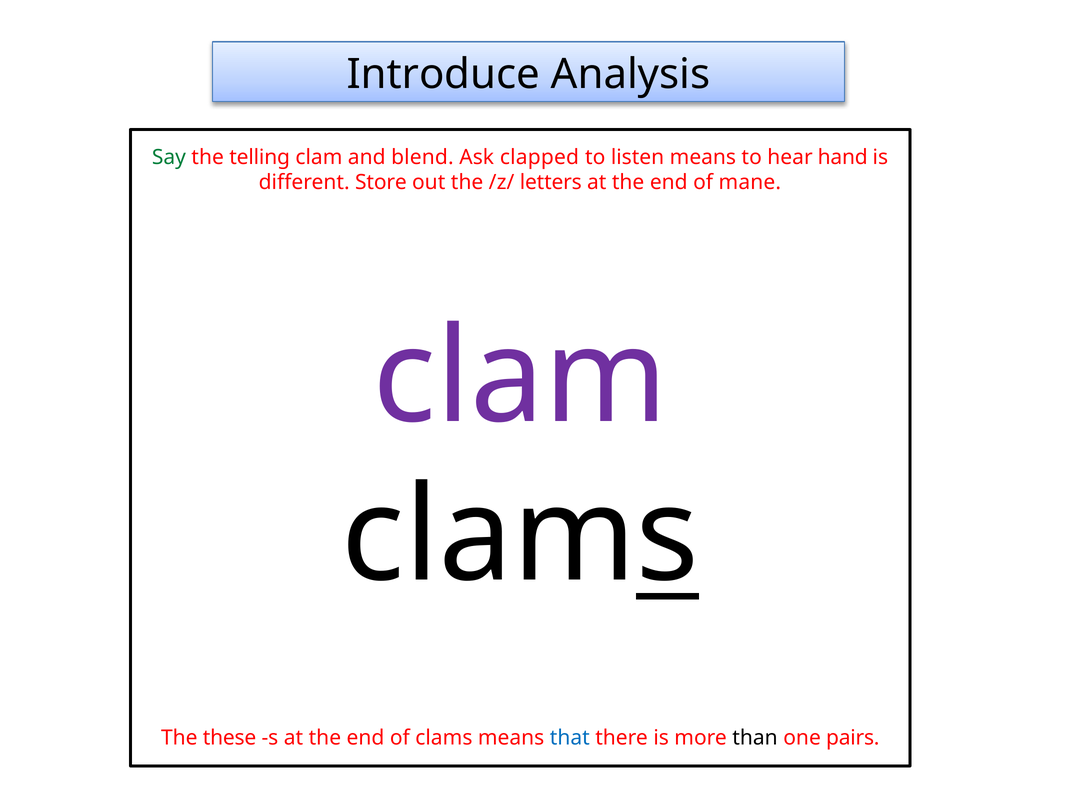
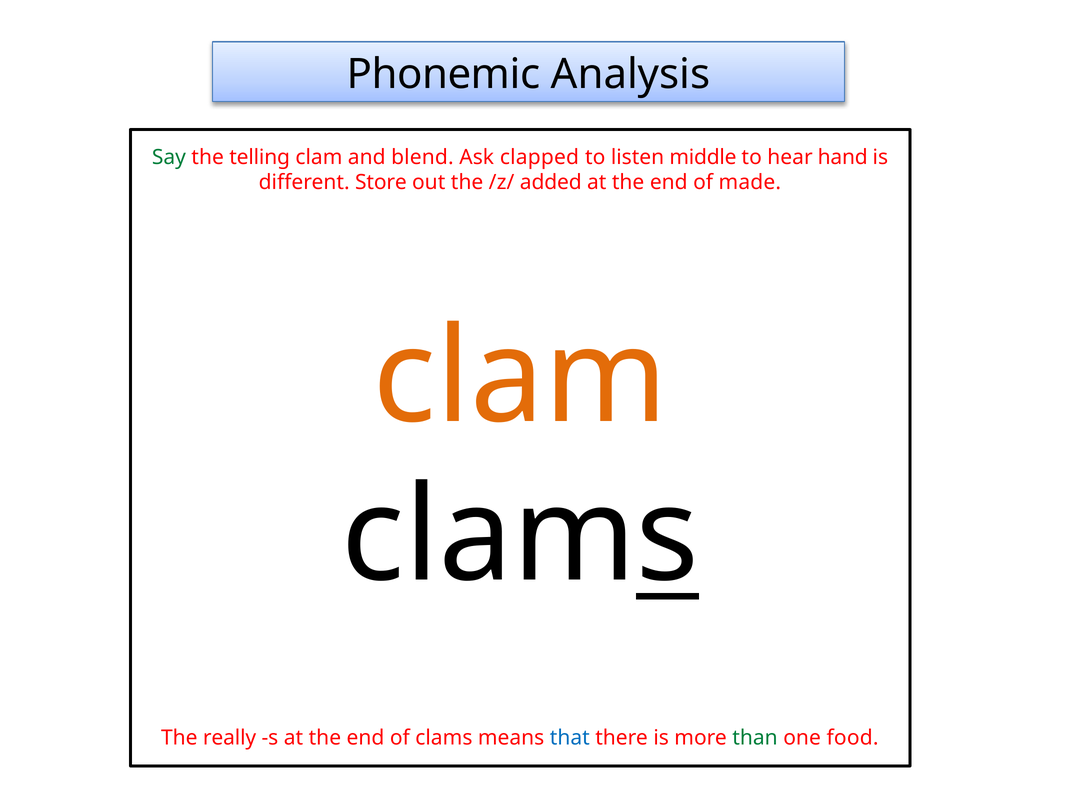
Introduce: Introduce -> Phonemic (443, 75)
listen means: means -> middle (703, 157)
letters: letters -> added (551, 182)
mane: mane -> made (750, 182)
clam colour: purple -> orange (520, 378)
these: these -> really (230, 738)
than colour: black -> green (755, 738)
pairs: pairs -> food (853, 738)
